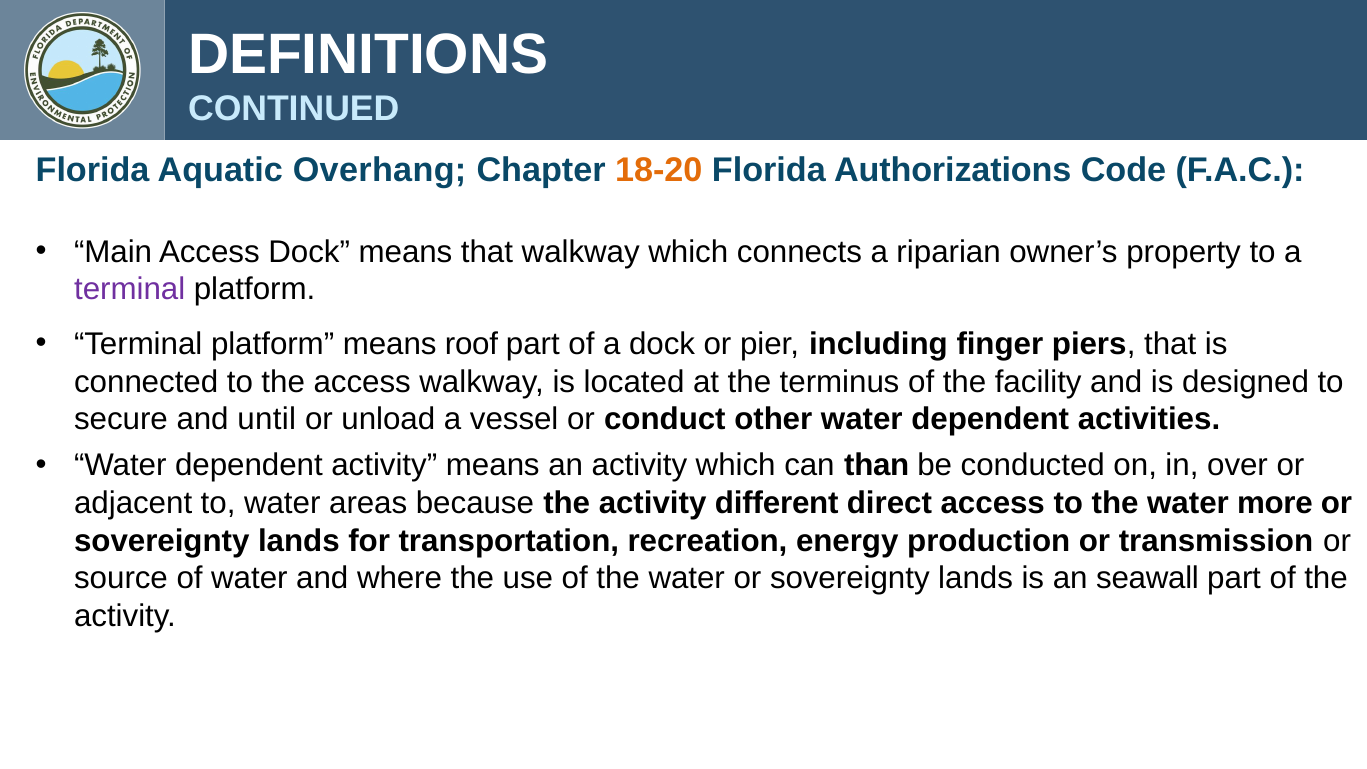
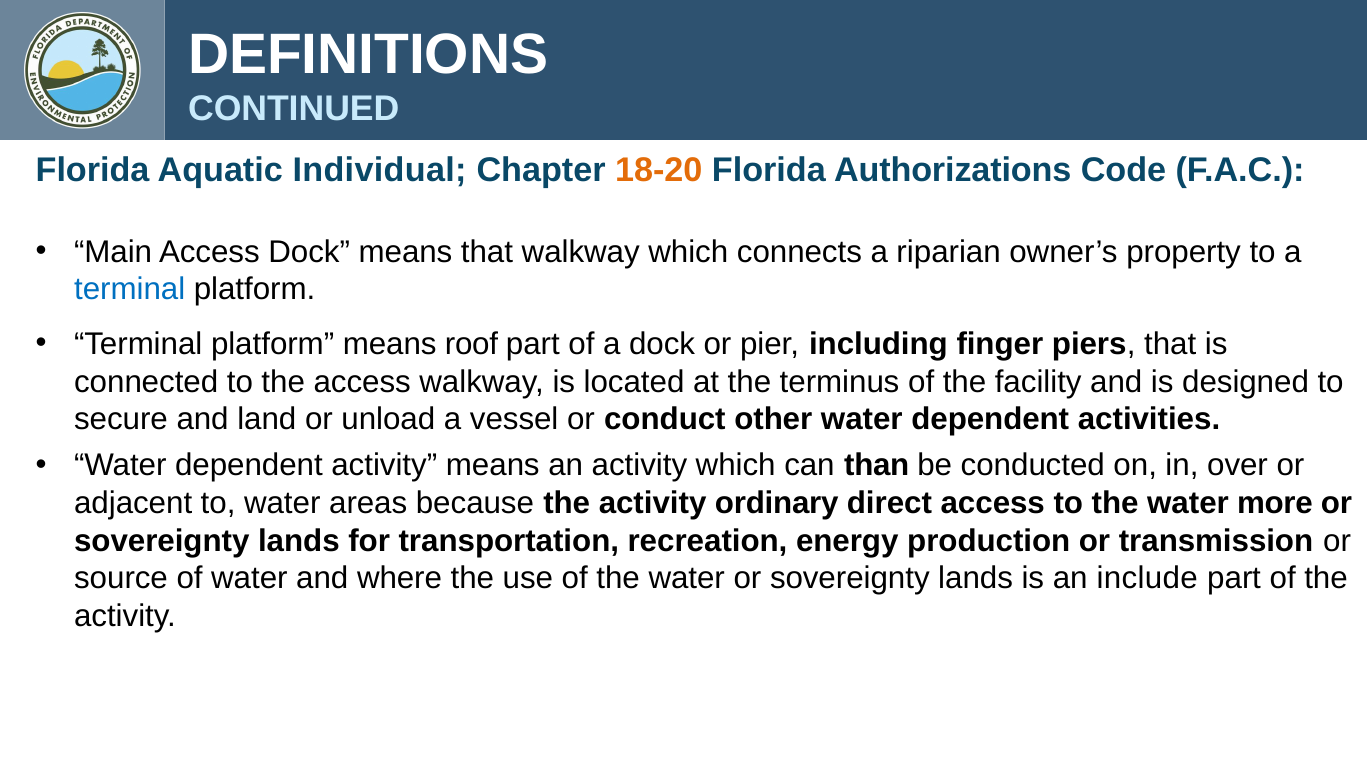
Overhang: Overhang -> Individual (380, 170)
terminal colour: purple -> blue (130, 290)
until: until -> land (267, 419)
different: different -> ordinary (777, 503)
seawall: seawall -> include (1147, 578)
